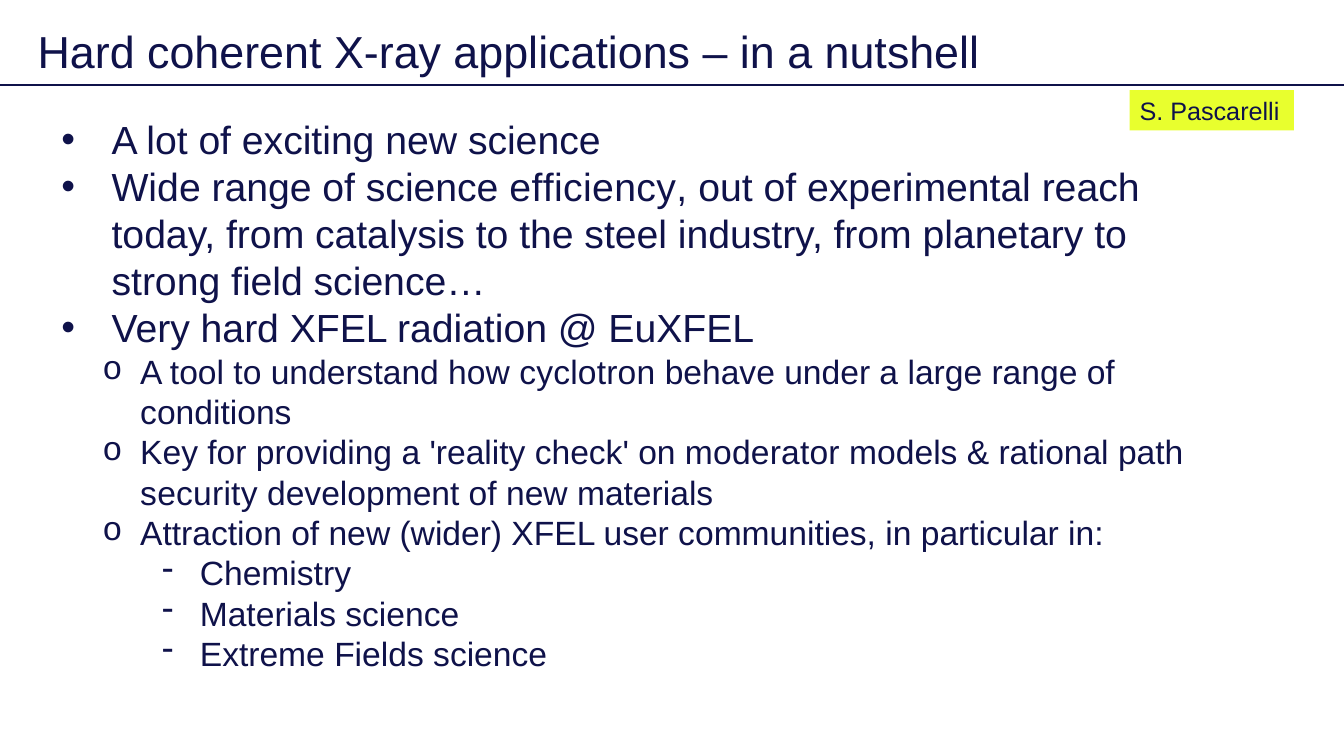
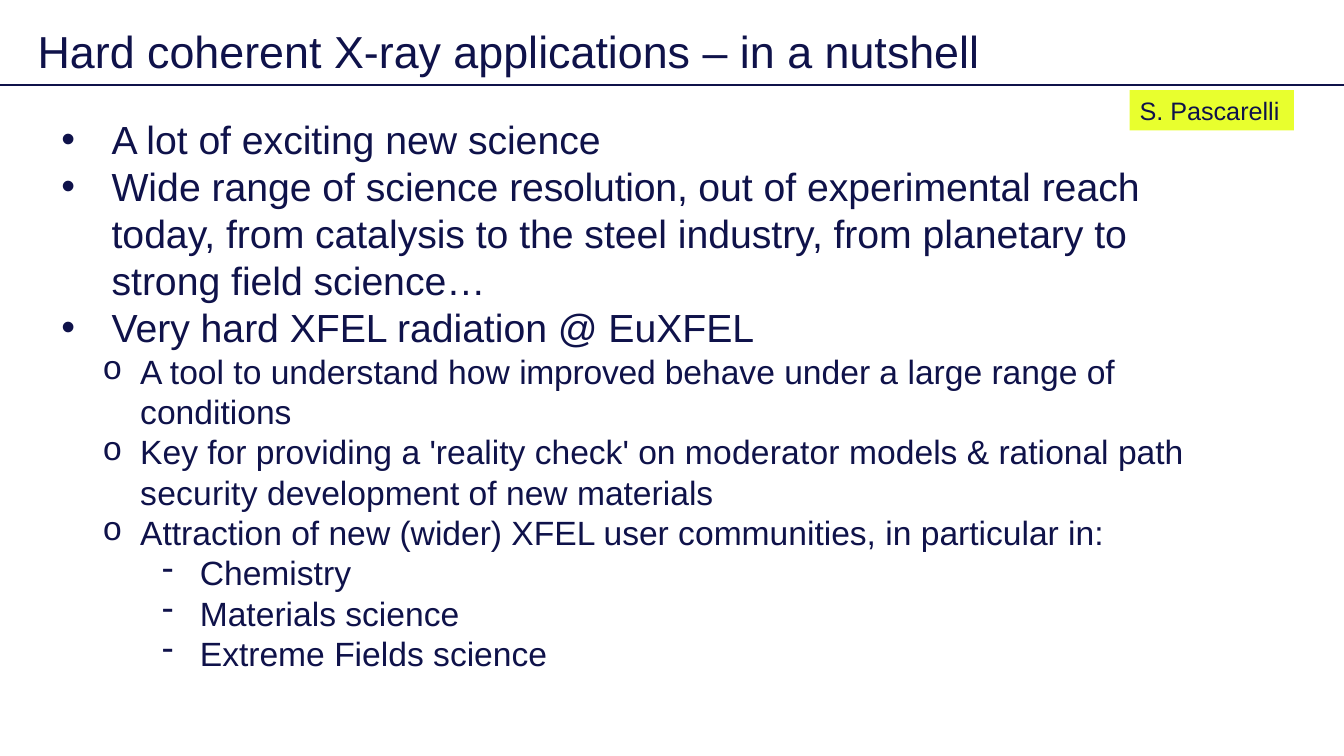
efficiency: efficiency -> resolution (599, 189)
cyclotron: cyclotron -> improved (587, 373)
